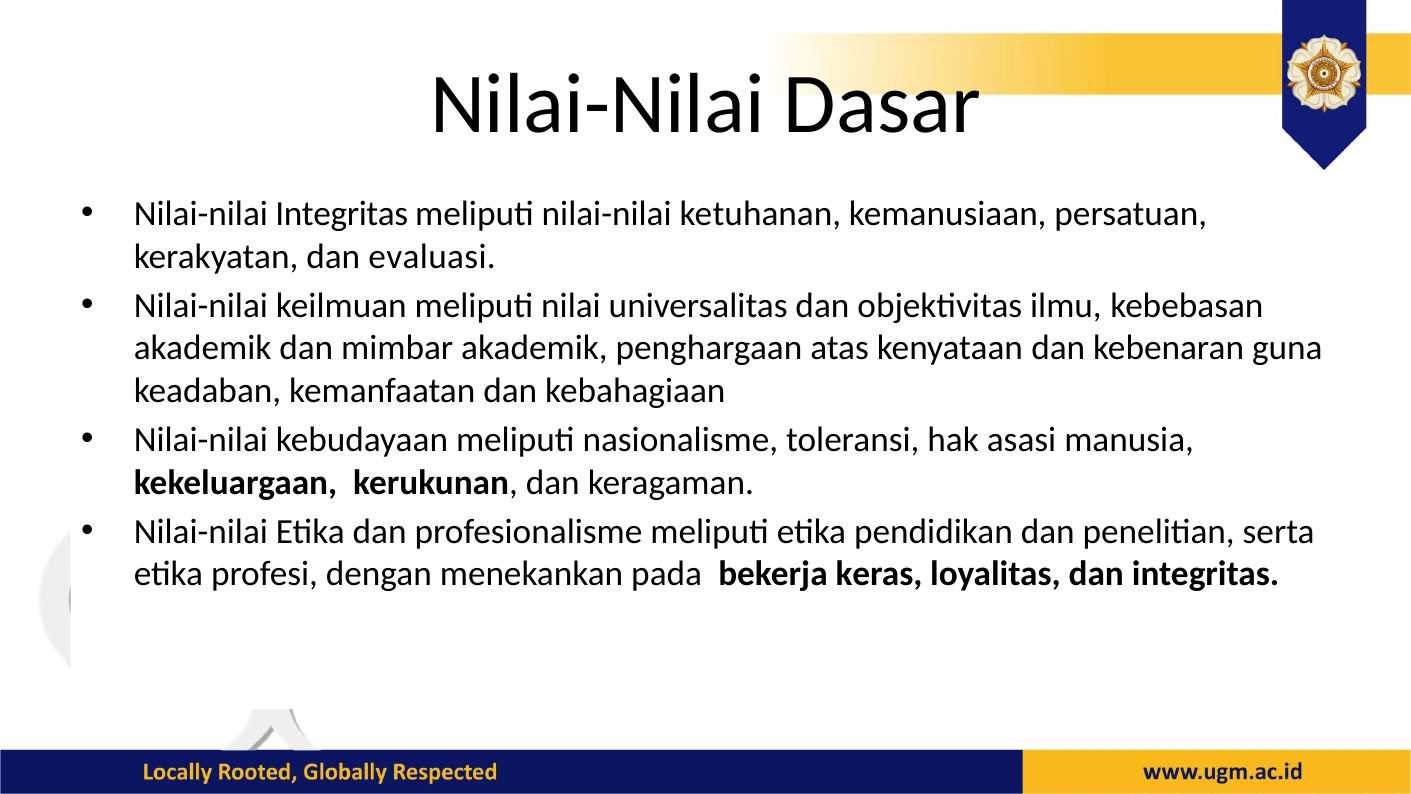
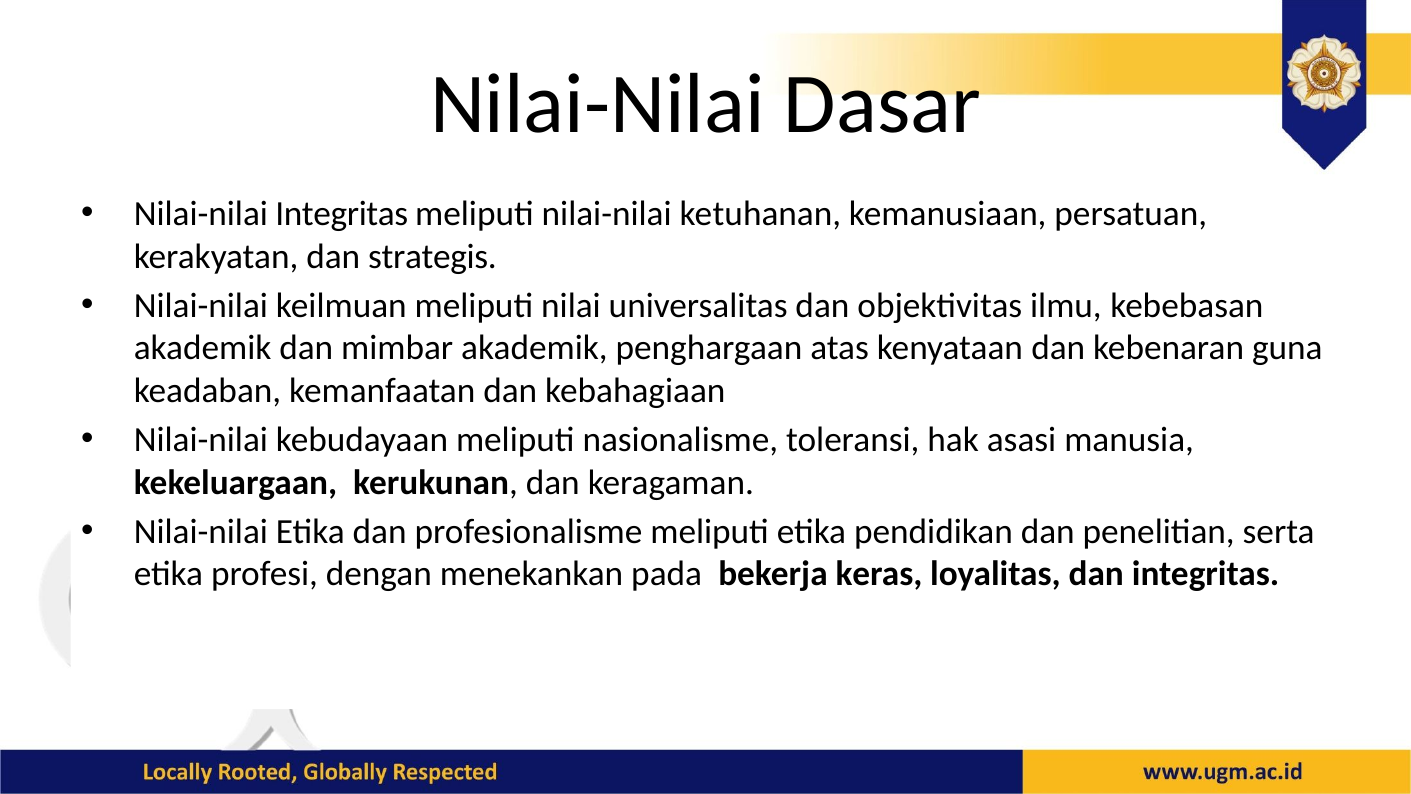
evaluasi: evaluasi -> strategis (432, 256)
